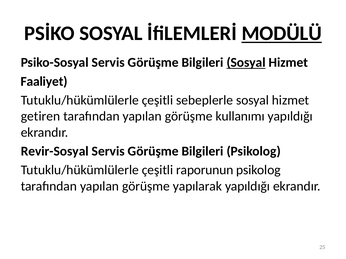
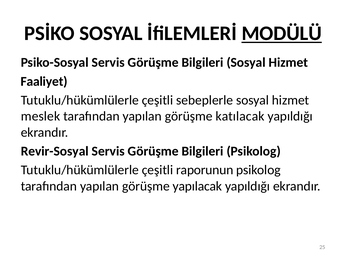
Sosyal underline: present -> none (246, 63)
getiren: getiren -> meslek (41, 117)
kullanımı: kullanımı -> katılacak (240, 117)
yapılarak: yapılarak -> yapılacak (197, 187)
